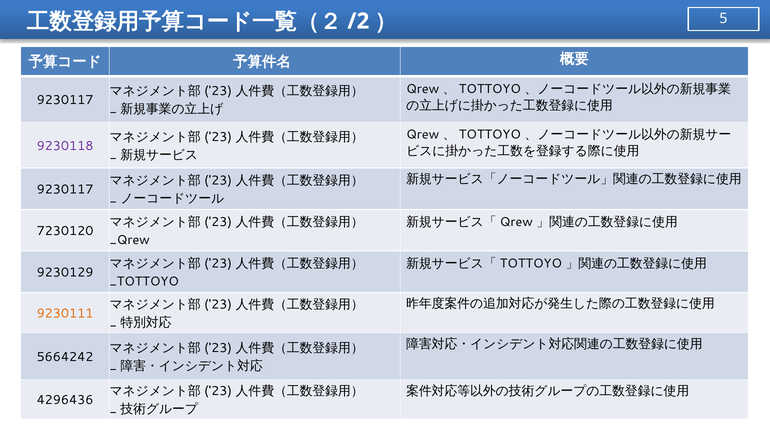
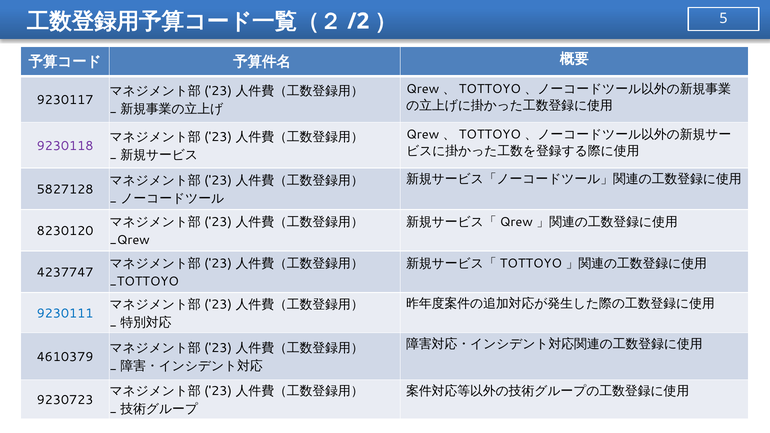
9230117: 9230117 -> 5827128 (65, 190)
7230120: 7230120 -> 8230120 (65, 231)
9230129: 9230129 -> 4237747 (65, 273)
9230111 colour: orange -> blue (65, 314)
5664242: 5664242 -> 4610379 (65, 357)
4296436: 4296436 -> 9230723 (65, 400)
